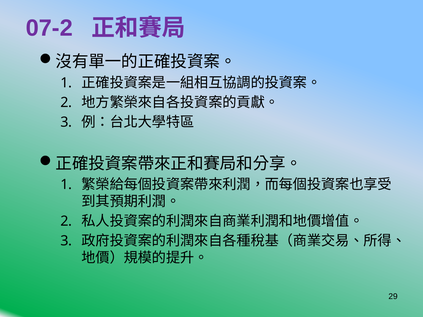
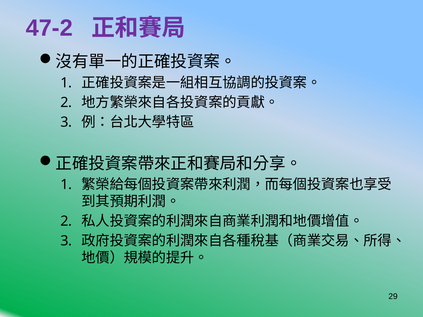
07-2: 07-2 -> 47-2 (49, 28)
